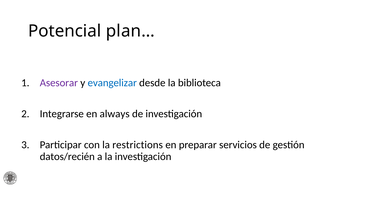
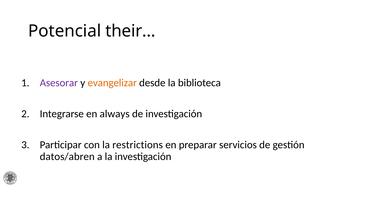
plan…: plan… -> their… (130, 31)
evangelizar colour: blue -> orange (112, 83)
datos/recién: datos/recién -> datos/abren (67, 157)
